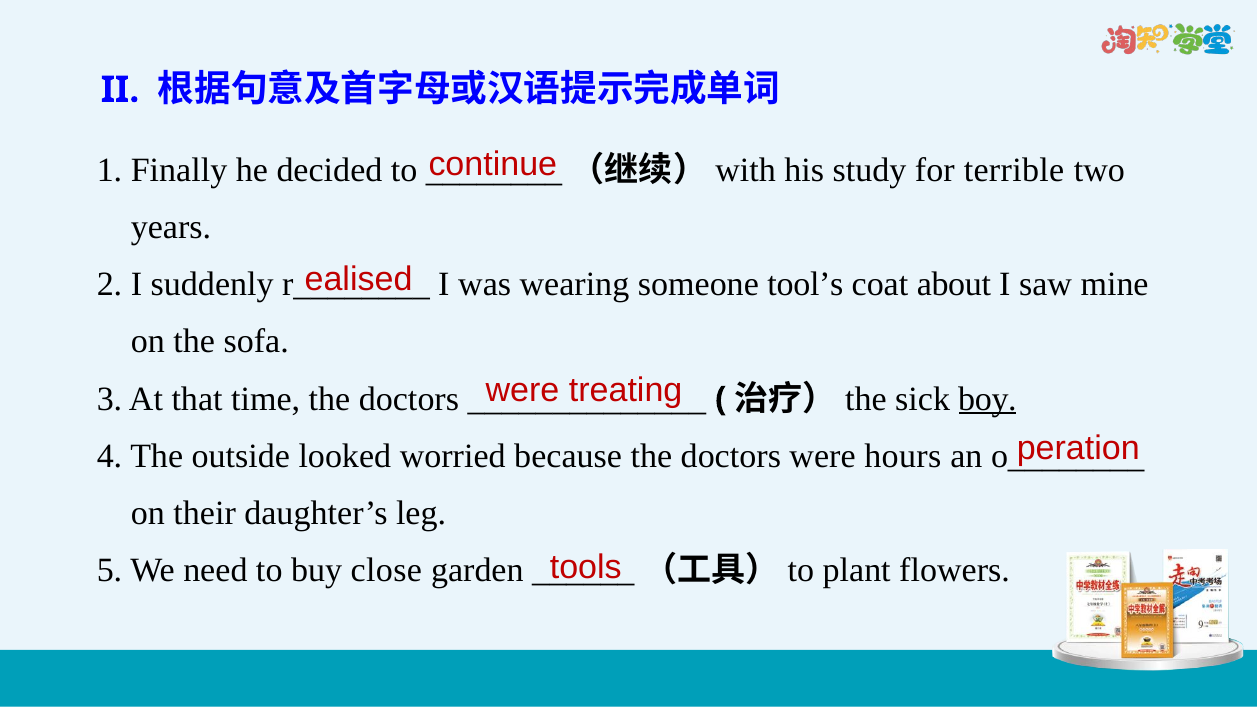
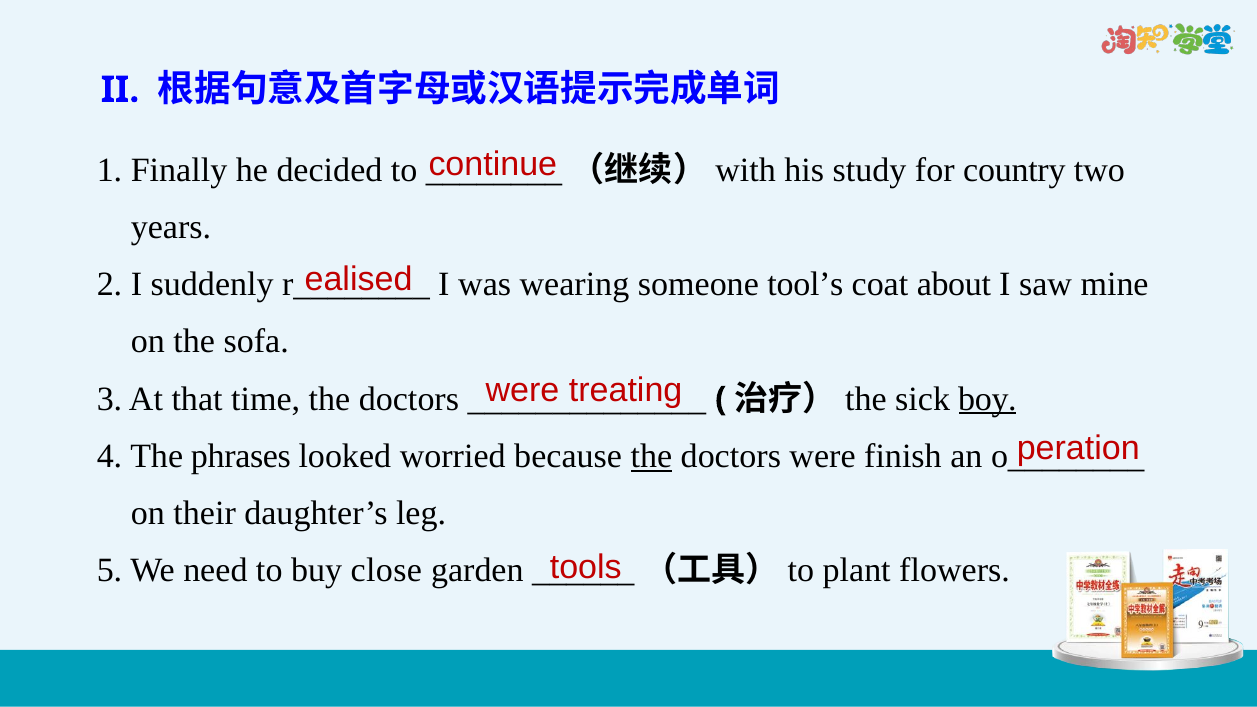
terrible: terrible -> country (1014, 170)
outside: outside -> phrases (241, 456)
the underline: none -> present (651, 456)
hours: hours -> finish (903, 456)
